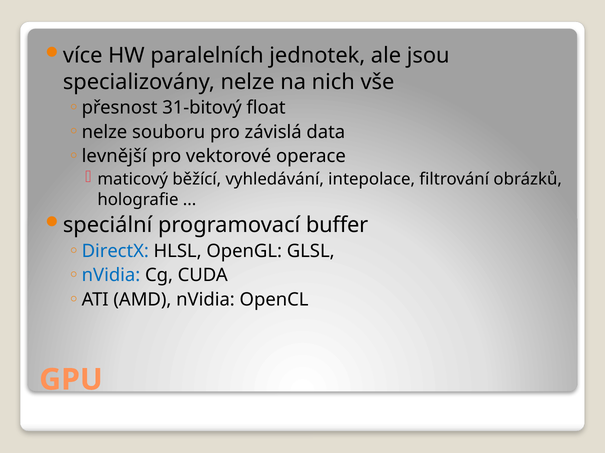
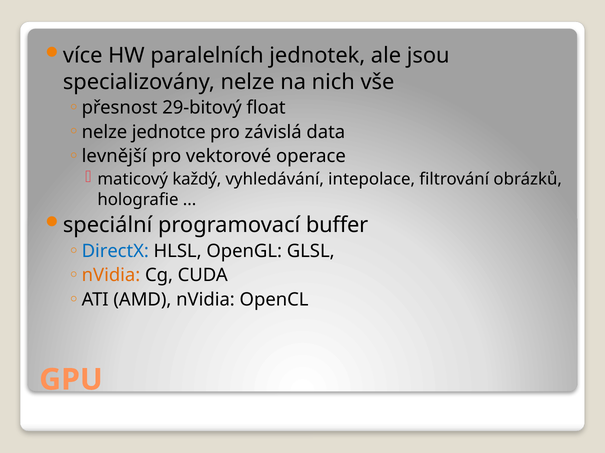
31-bitový: 31-bitový -> 29-bitový (202, 108)
souboru: souboru -> jednotce (169, 132)
běžící: běžící -> každý (197, 180)
nVidia colour: blue -> orange (111, 276)
